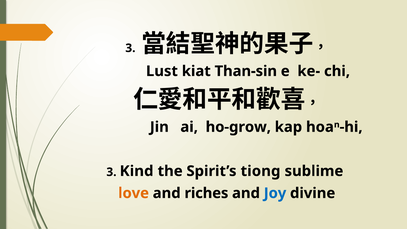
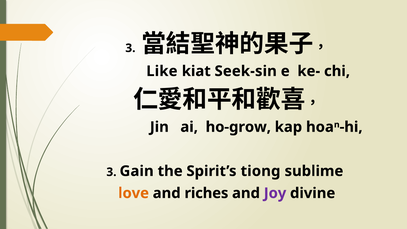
Lust: Lust -> Like (162, 71)
Than-sin: Than-sin -> Seek-sin (246, 71)
Kind: Kind -> Gain (137, 171)
Joy colour: blue -> purple (275, 193)
